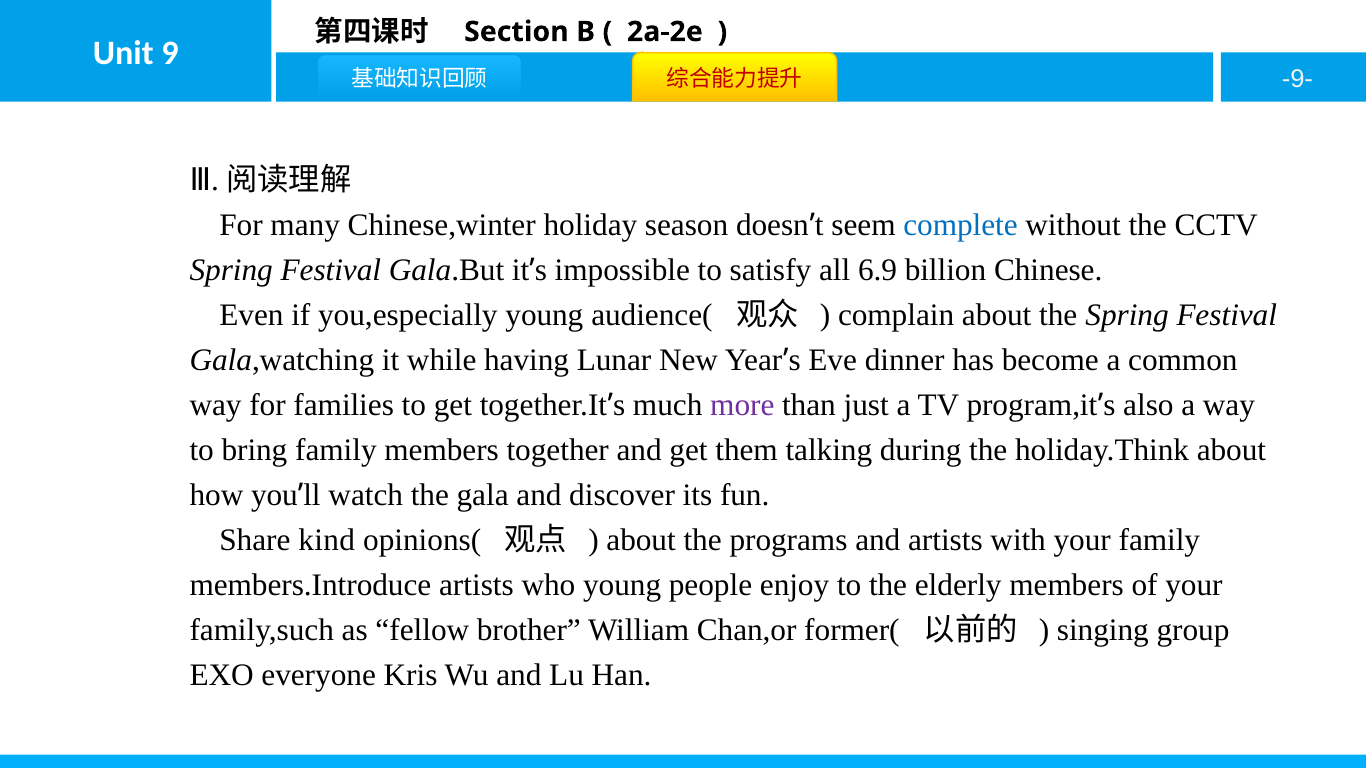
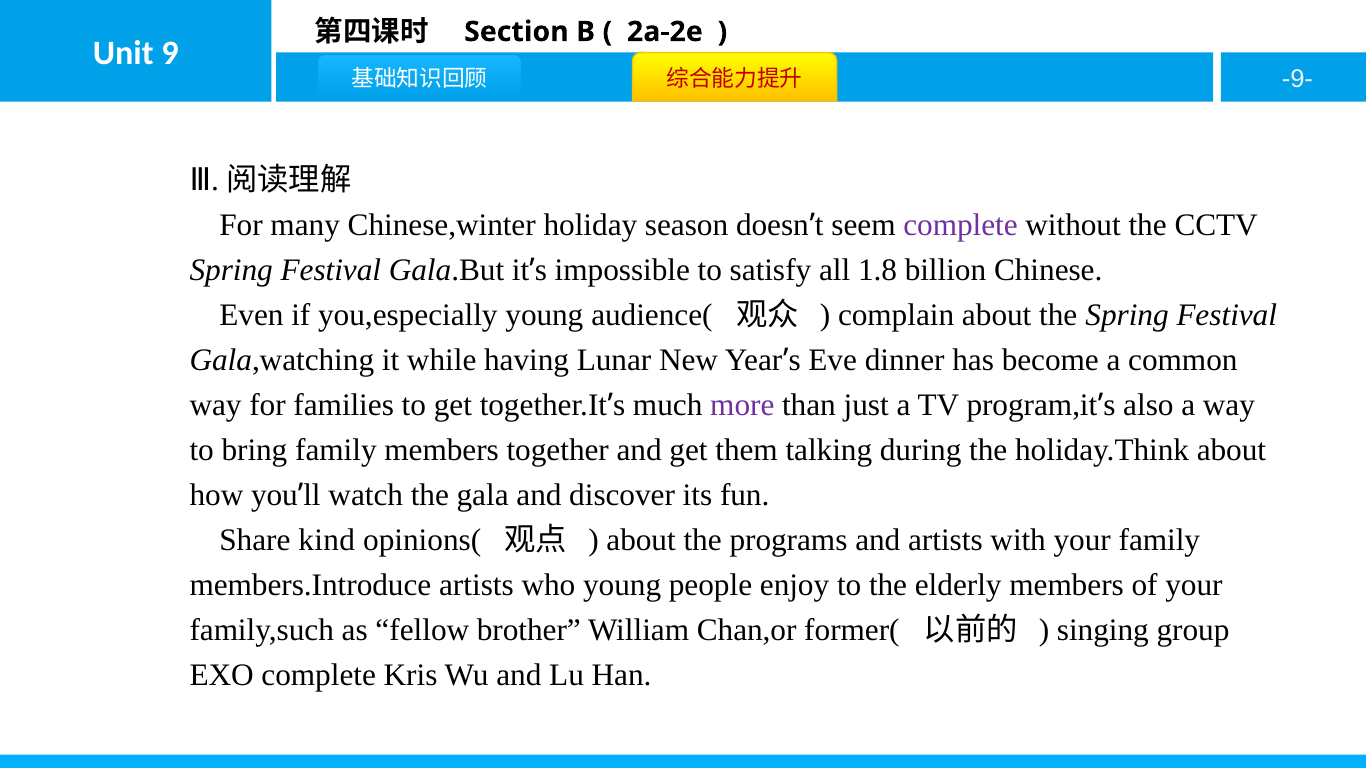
complete colour: blue -> purple (961, 225)
6.9: 6.9 -> 1.8 (878, 270)
EXO everyone: everyone -> complete (319, 675)
